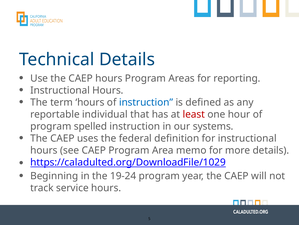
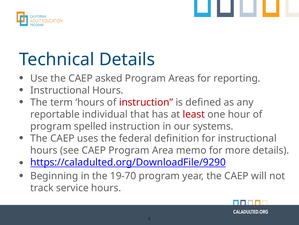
CAEP hours: hours -> asked (109, 78)
instruction colour: blue -> red (146, 102)
https://caladulted.org/DownloadFile/1029: https://caladulted.org/DownloadFile/1029 -> https://caladulted.org/DownloadFile/9290 (128, 162)
19-24: 19-24 -> 19-70 (123, 175)
